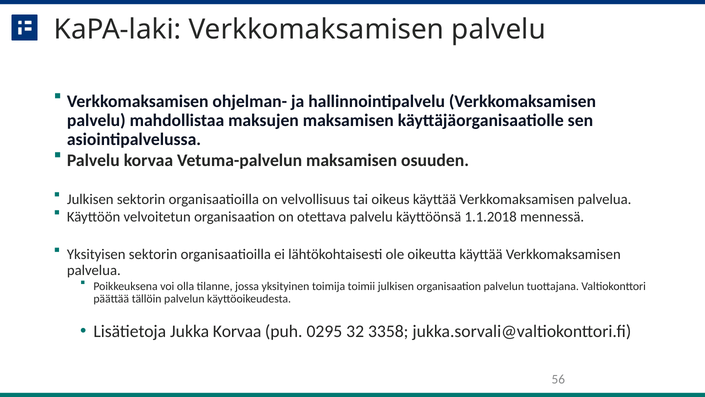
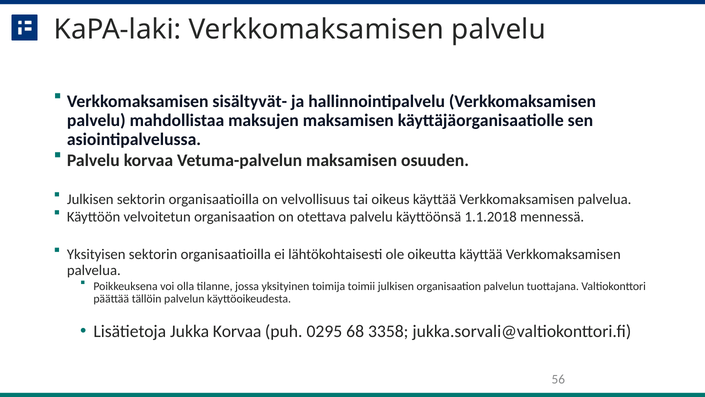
ohjelman-: ohjelman- -> sisältyvät- (250, 101)
32: 32 -> 68 (355, 331)
